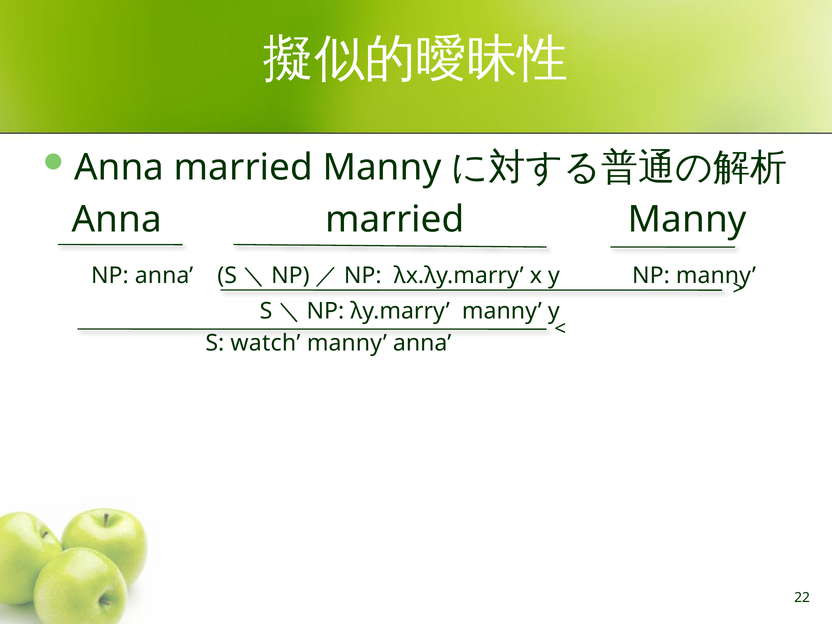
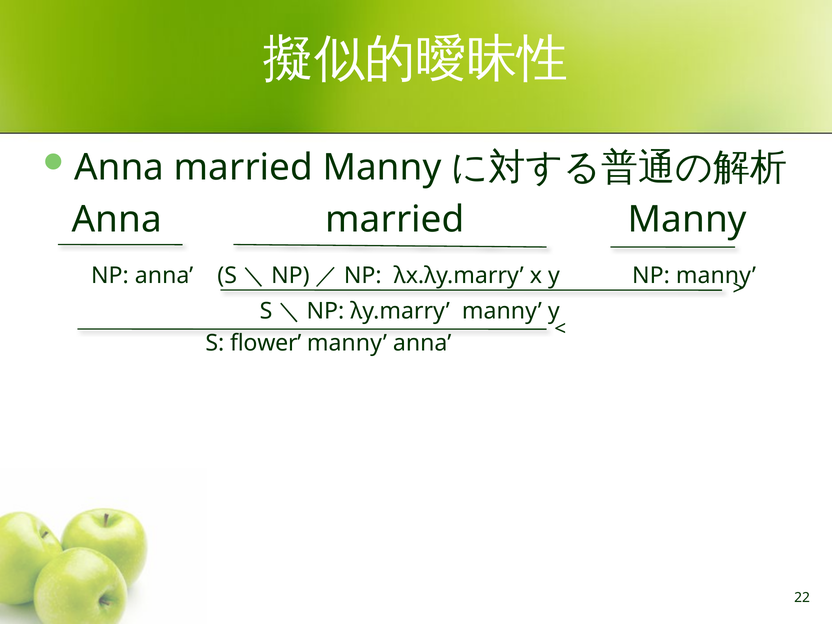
watch: watch -> flower (266, 343)
